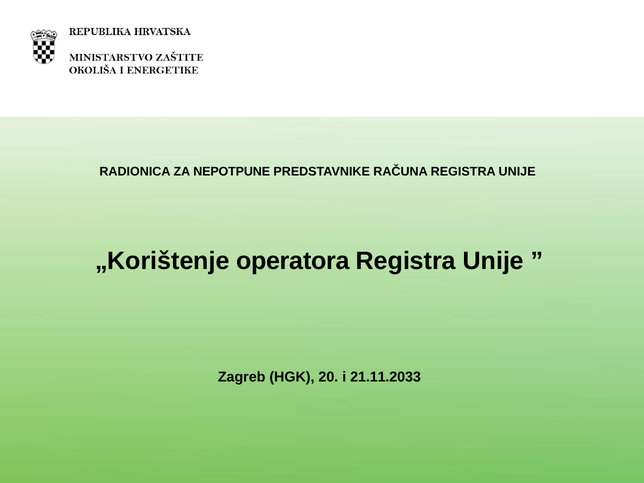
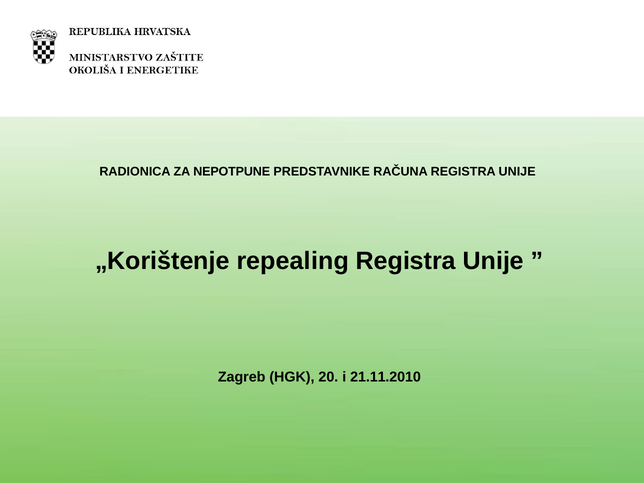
operatora: operatora -> repealing (293, 261)
21.11.2033: 21.11.2033 -> 21.11.2010 (386, 377)
